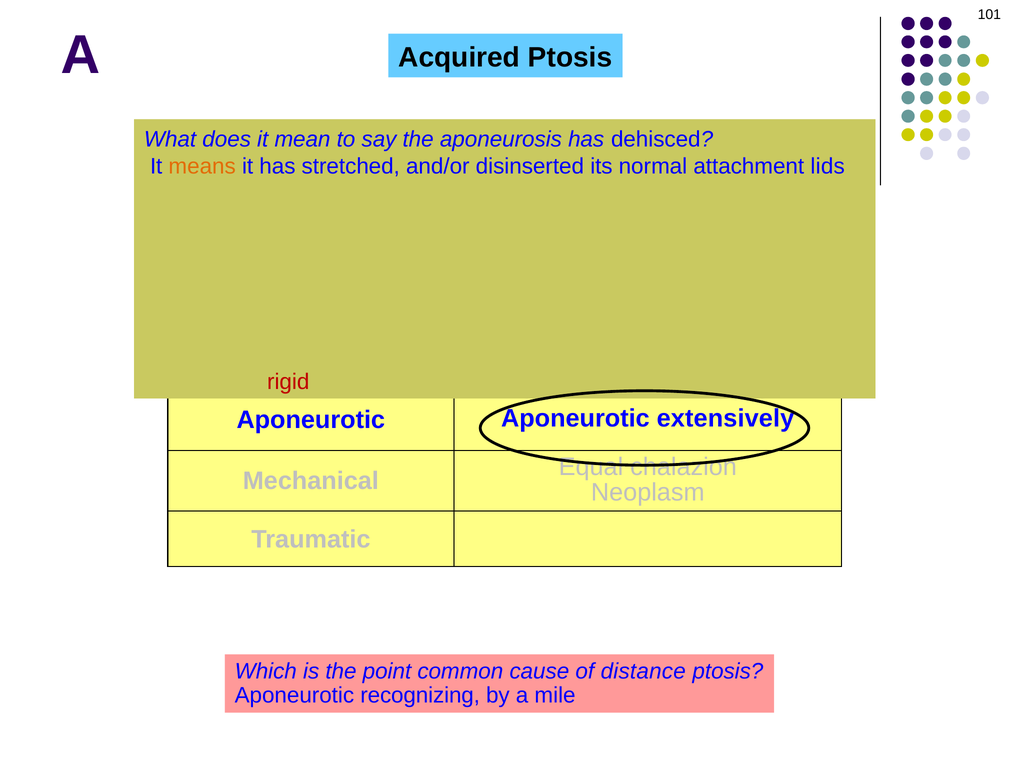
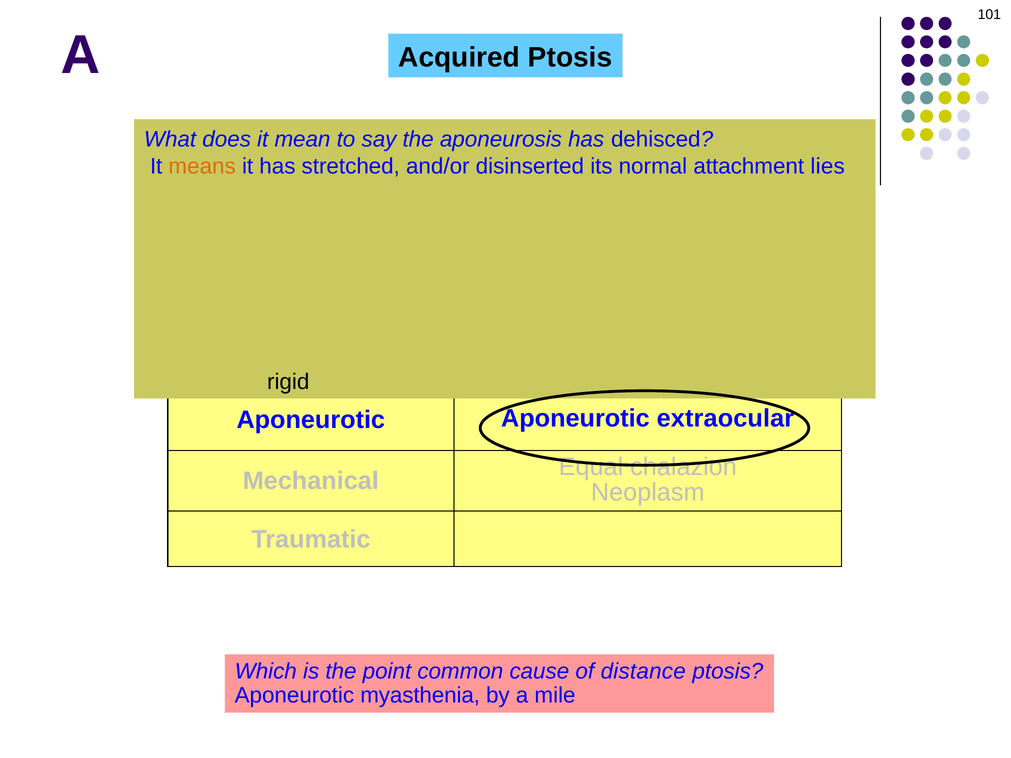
lids: lids -> lies (828, 166)
rigid colour: red -> black (288, 382)
extensively: extensively -> extraocular (725, 418)
recognizing: recognizing -> myasthenia (420, 696)
